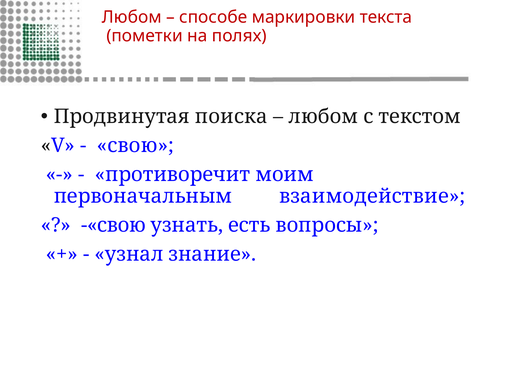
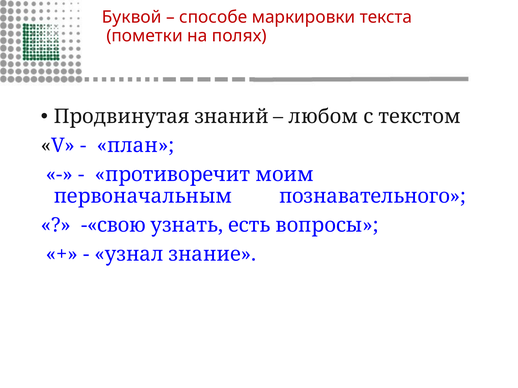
Любом: Любом -> Буквой (132, 17)
поиска: поиска -> знаний (232, 117)
свою: свою -> план (136, 146)
взаимодействие: взаимодействие -> познавательного (372, 196)
